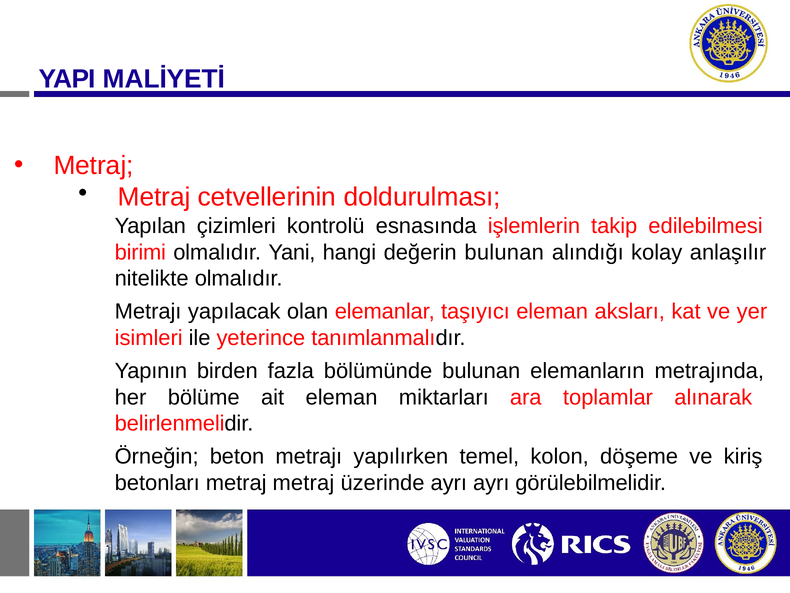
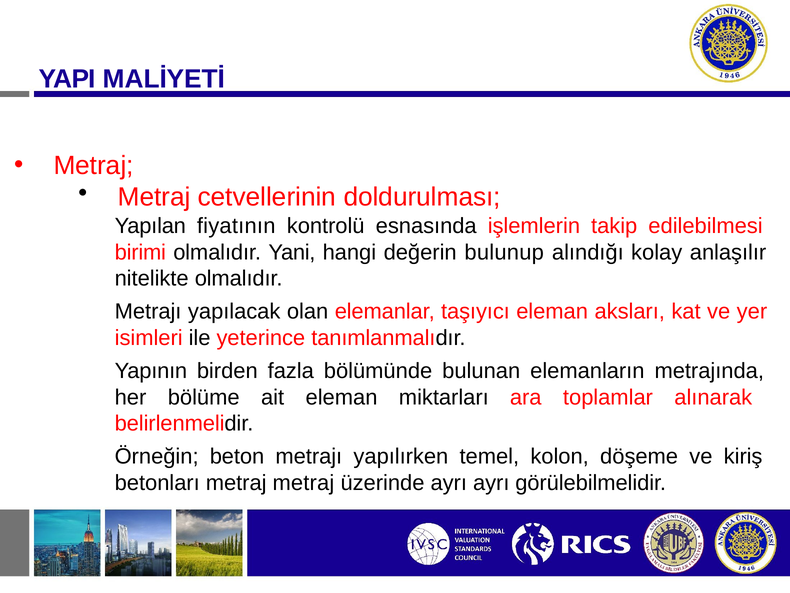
çizimleri: çizimleri -> fiyatının (236, 226)
değerin bulunan: bulunan -> bulunup (504, 252)
